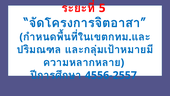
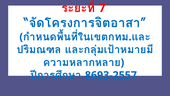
5: 5 -> 7 (102, 8)
4556-2557: 4556-2557 -> 8693-2557 (111, 75)
